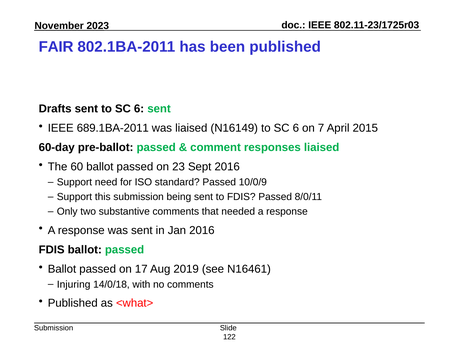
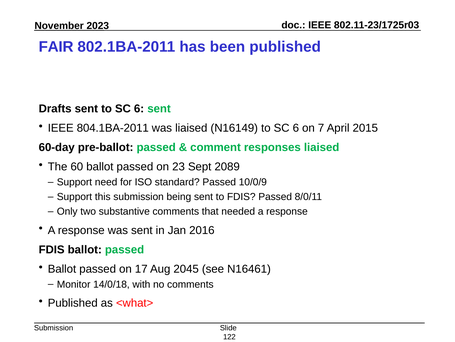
689.1BA-2011: 689.1BA-2011 -> 804.1BA-2011 (113, 128)
Sept 2016: 2016 -> 2089 (227, 167)
2019: 2019 -> 2045 (186, 269)
Injuring: Injuring -> Monitor (74, 284)
